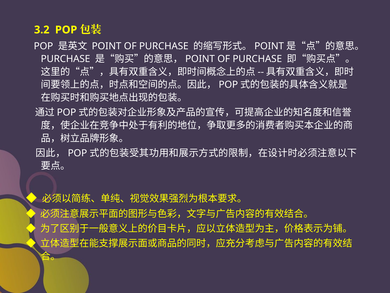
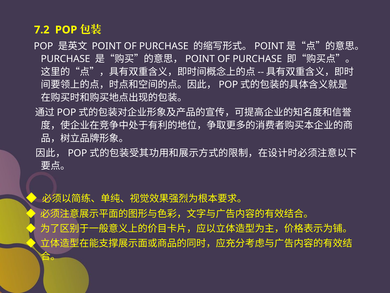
3.2: 3.2 -> 7.2 (42, 30)
